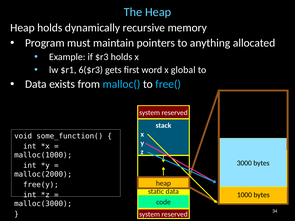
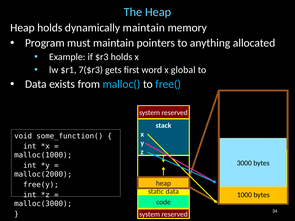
dynamically recursive: recursive -> maintain (144, 28)
6($r3: 6($r3 -> 7($r3 (91, 70)
